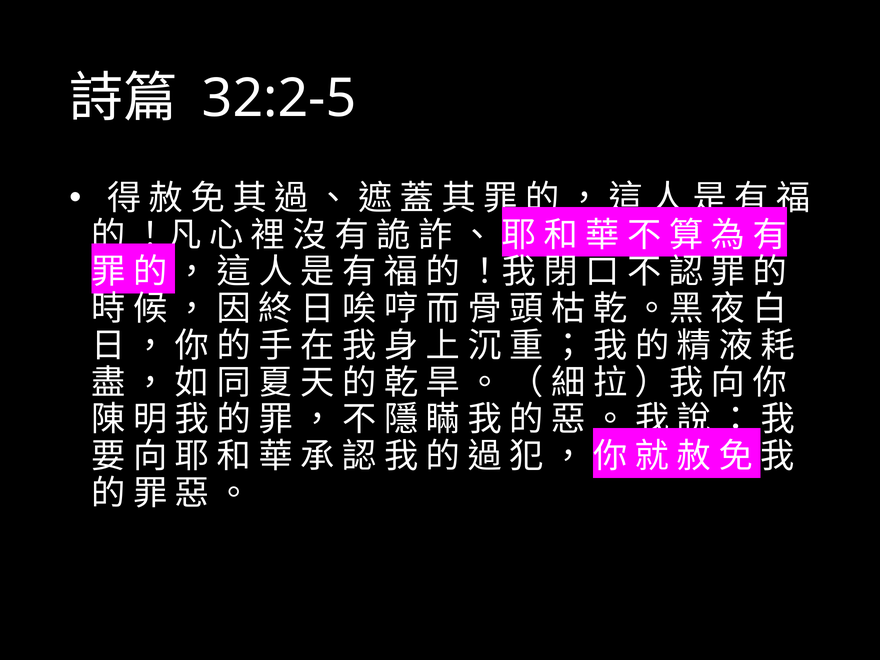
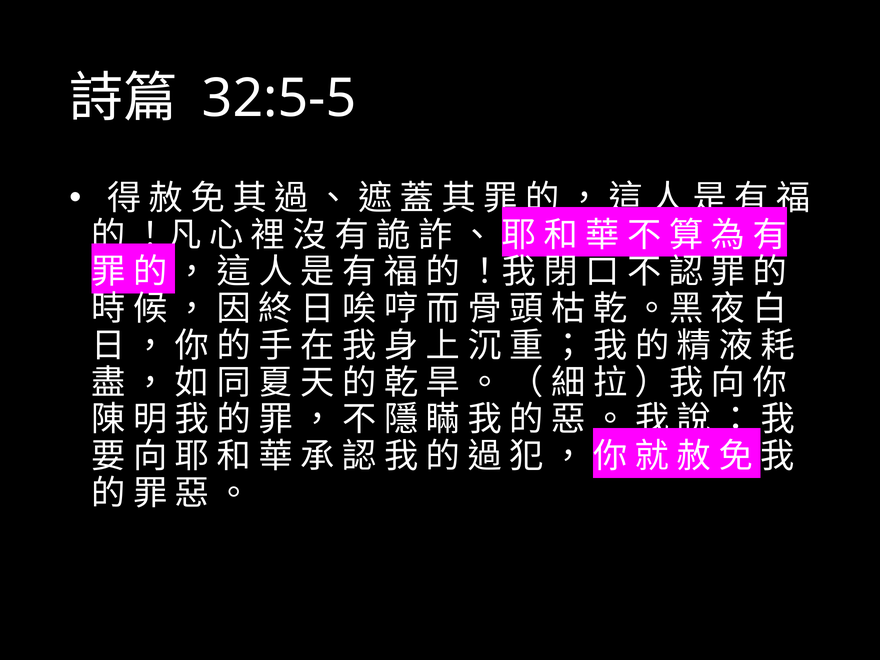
32:2-5: 32:2-5 -> 32:5-5 (279, 99)
